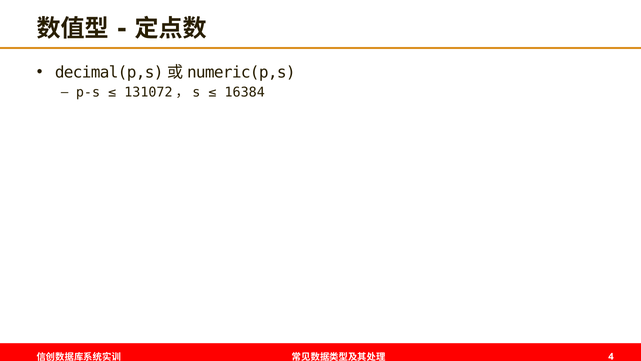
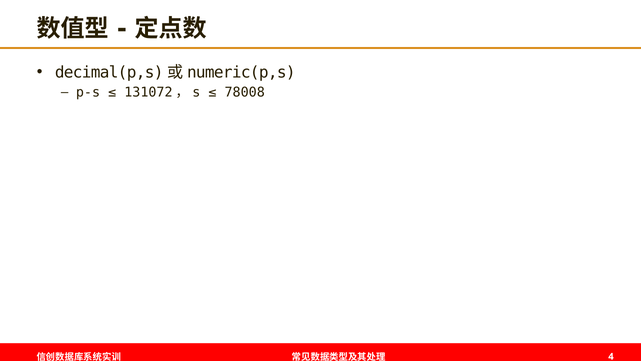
16384: 16384 -> 78008 (245, 92)
